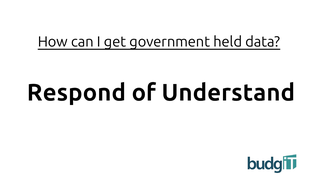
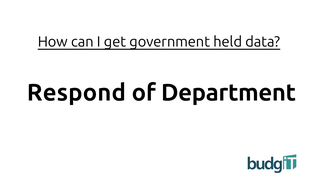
Understand: Understand -> Department (228, 93)
